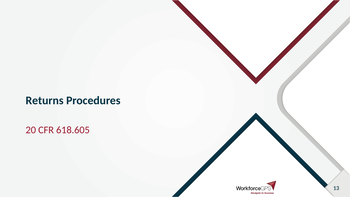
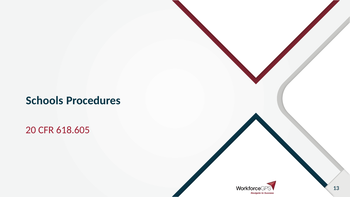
Returns: Returns -> Schools (45, 100)
